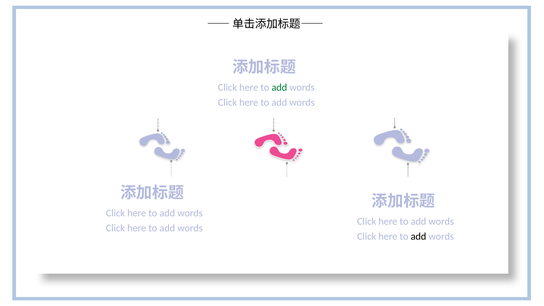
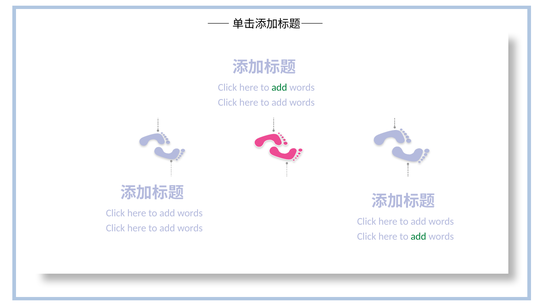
add colour: black -> green (418, 236)
